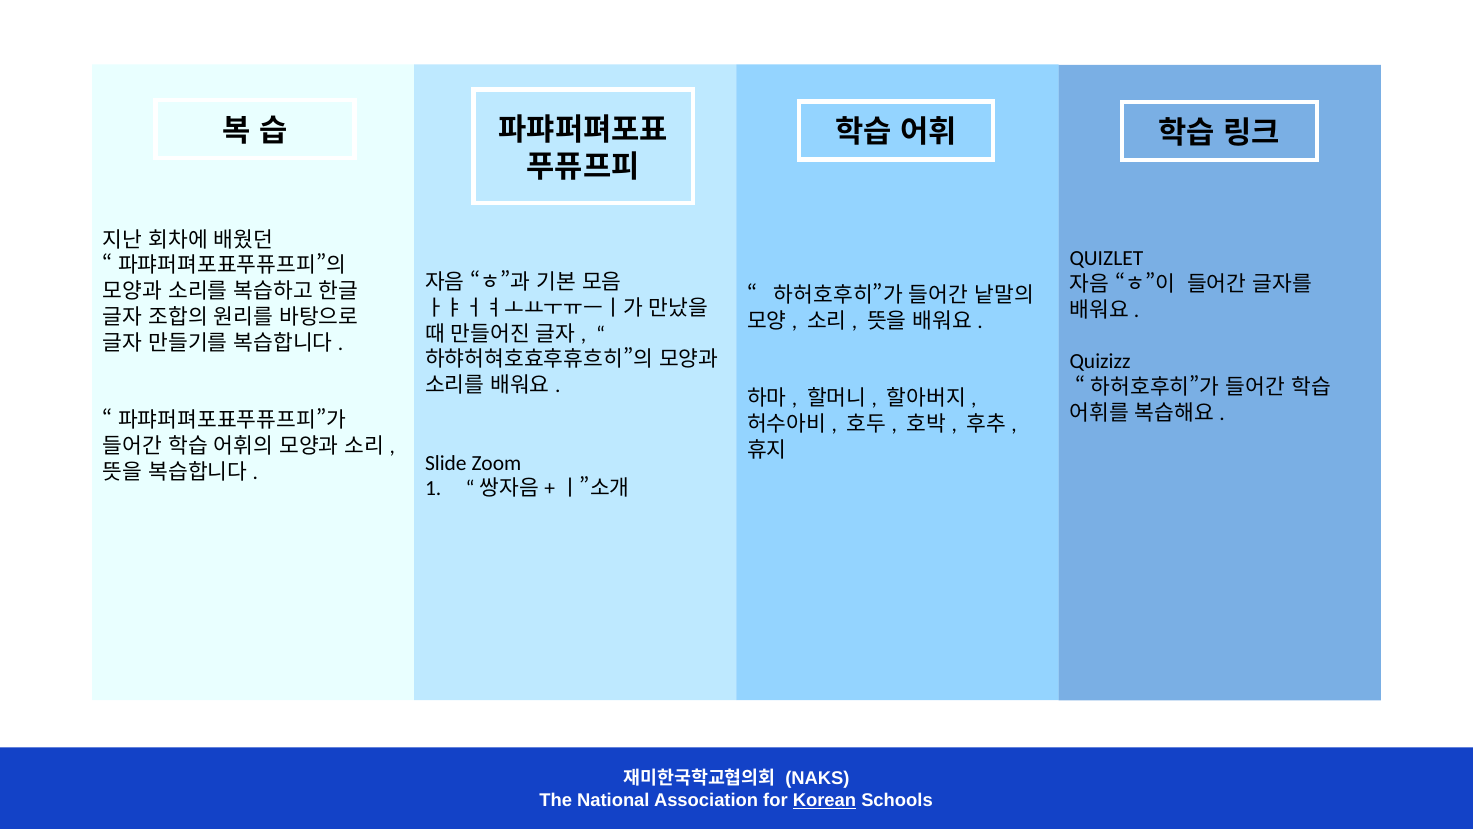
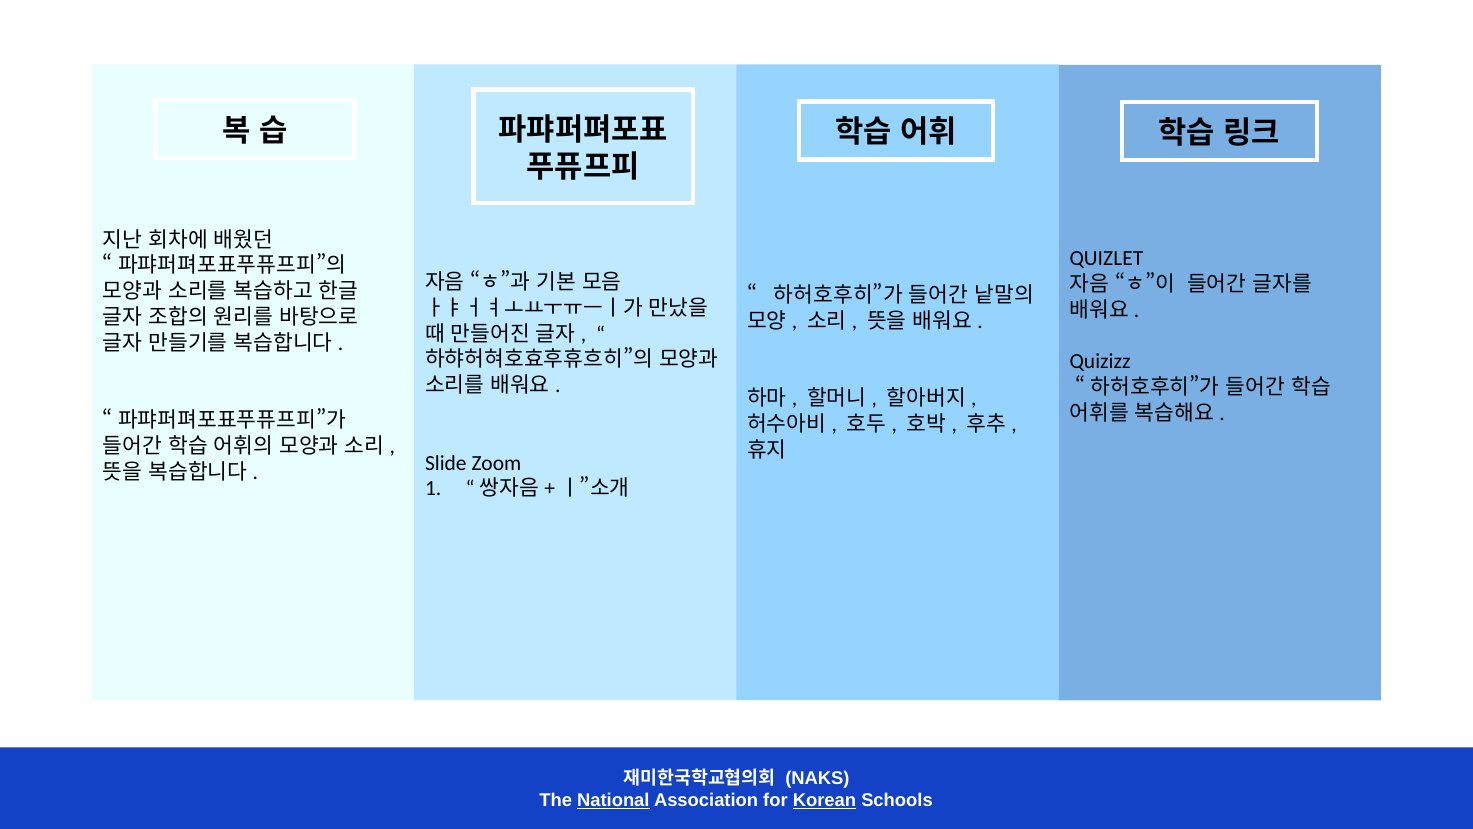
National underline: none -> present (613, 800)
